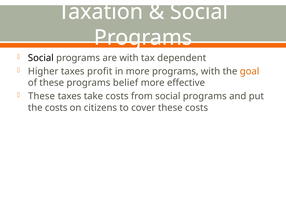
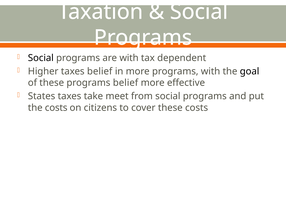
taxes profit: profit -> belief (100, 71)
goal colour: orange -> black (250, 71)
These: These -> States (42, 96)
take costs: costs -> meet (117, 96)
